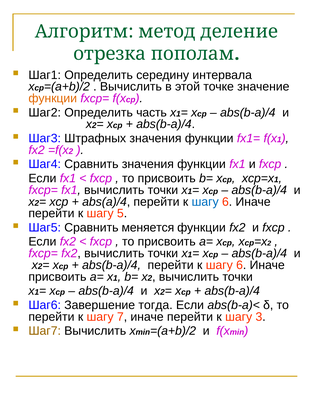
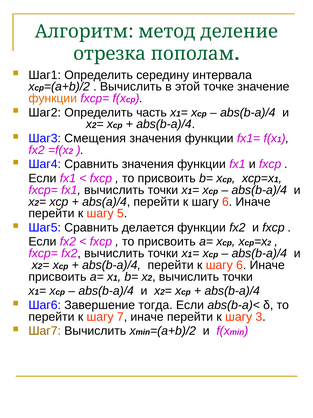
Штрафных: Штрафных -> Смещения (95, 138)
шагу colour: blue -> black (205, 201)
меняется: меняется -> делается (148, 227)
